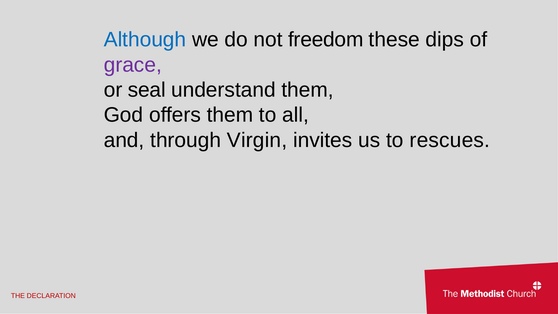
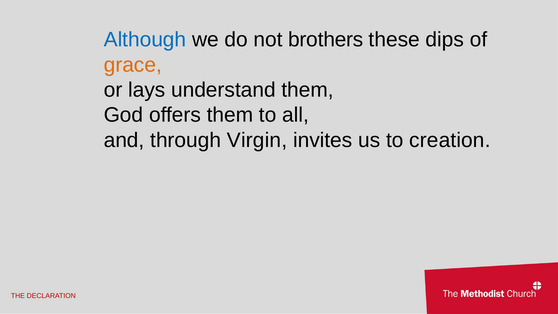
freedom: freedom -> brothers (326, 40)
grace colour: purple -> orange (133, 65)
seal: seal -> lays (147, 90)
rescues: rescues -> creation (450, 140)
